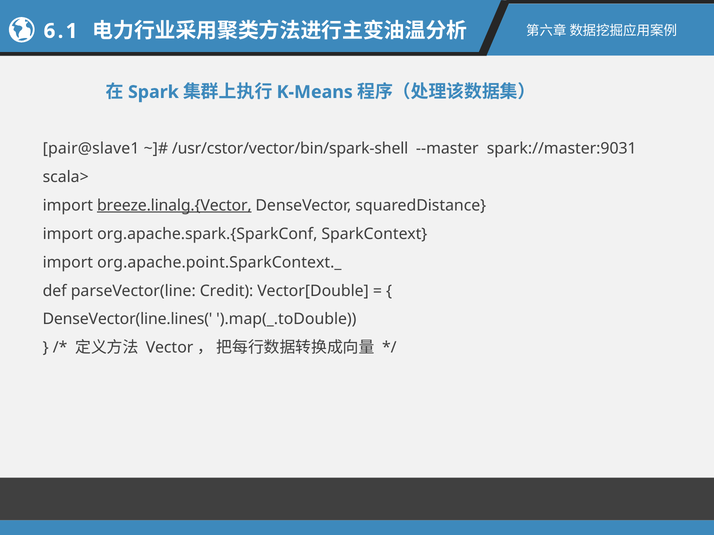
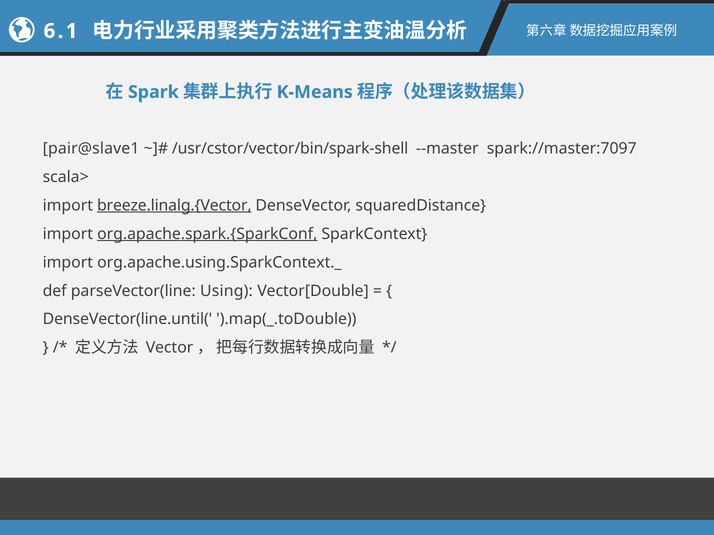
spark://master:9031: spark://master:9031 -> spark://master:7097 (562, 149)
org.apache.spark.{SparkConf underline: none -> present (207, 234)
org.apache.point.SparkContext._: org.apache.point.SparkContext._ -> org.apache.using.SparkContext._ (219, 263)
Credit: Credit -> Using (226, 291)
DenseVector(line.lines(: DenseVector(line.lines( -> DenseVector(line.until( (127, 320)
